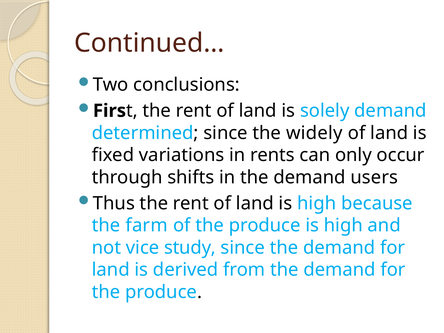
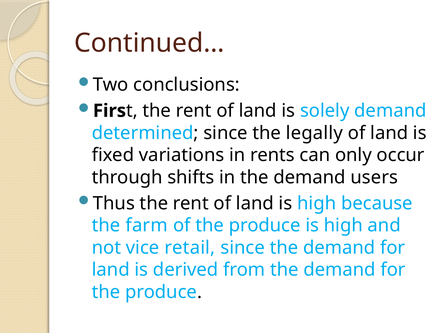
widely: widely -> legally (314, 133)
study: study -> retail (190, 248)
